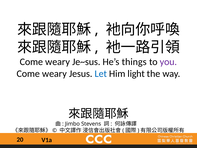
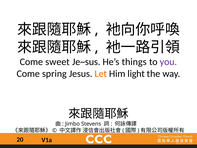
weary: weary -> sweet (58, 62)
weary: weary -> spring (54, 74)
Let colour: blue -> orange (101, 74)
